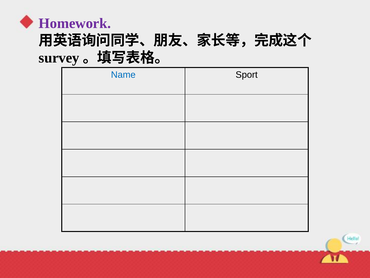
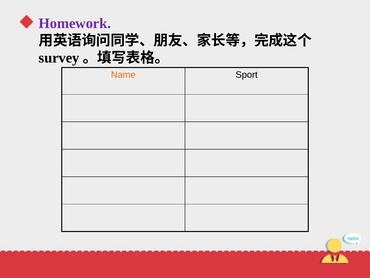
Name colour: blue -> orange (123, 75)
